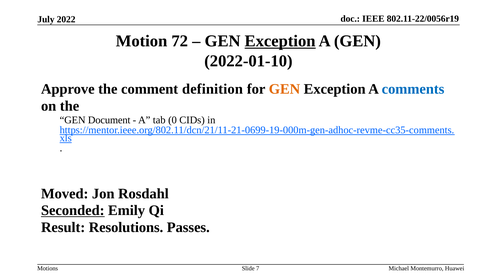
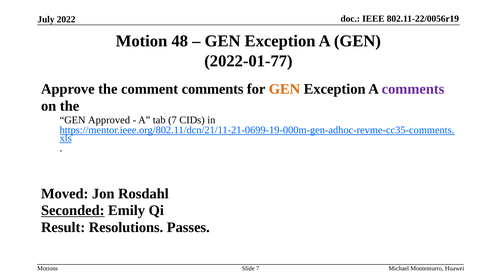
72: 72 -> 48 (180, 41)
Exception underline: present -> none (280, 41)
2022-01-10: 2022-01-10 -> 2022-01-77 (248, 61)
comment definition: definition -> comments (213, 89)
comments colour: blue -> purple (413, 89)
Document: Document -> Approved (109, 120)
tab 0: 0 -> 7 (172, 120)
